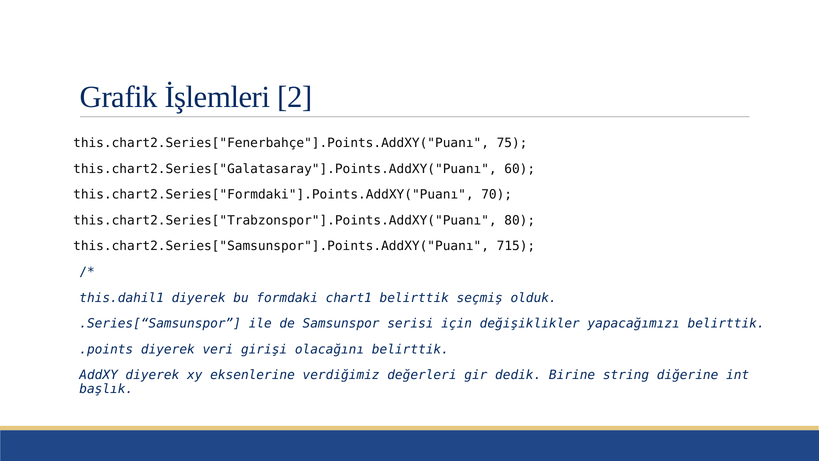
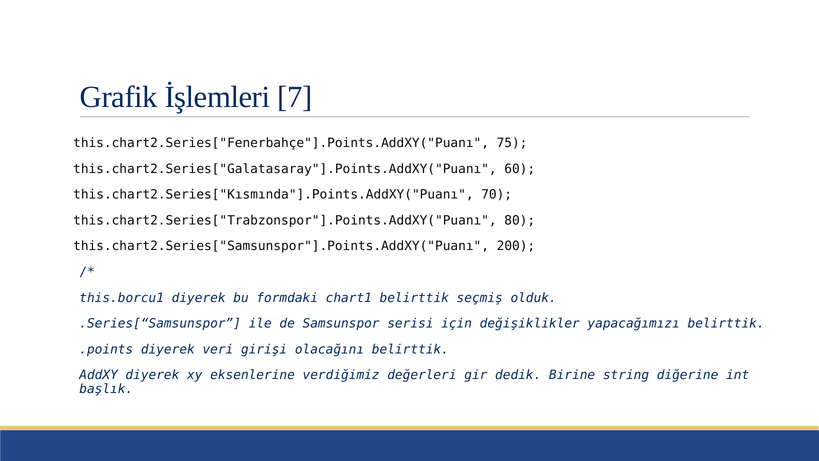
2: 2 -> 7 (295, 97)
this.chart2.Series["Formdaki"].Points.AddXY("Puanı: this.chart2.Series["Formdaki"].Points.AddXY("Puanı -> this.chart2.Series["Kısmında"].Points.AddXY("Puanı (273, 195)
715: 715 -> 200 (516, 246)
this.dahil1: this.dahil1 -> this.borcu1 (122, 298)
